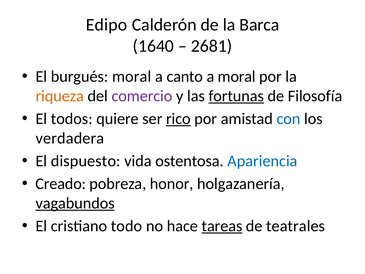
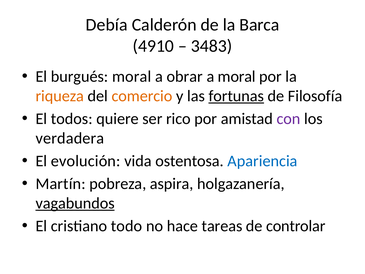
Edipo: Edipo -> Debía (107, 25)
1640: 1640 -> 4910 (153, 46)
2681: 2681 -> 3483 (211, 46)
canto: canto -> obrar (185, 77)
comercio colour: purple -> orange (142, 96)
rico underline: present -> none (178, 119)
con colour: blue -> purple (289, 119)
dispuesto: dispuesto -> evolución (86, 161)
Creado: Creado -> Martín (61, 184)
honor: honor -> aspira (172, 184)
tareas underline: present -> none (222, 226)
teatrales: teatrales -> controlar (296, 226)
